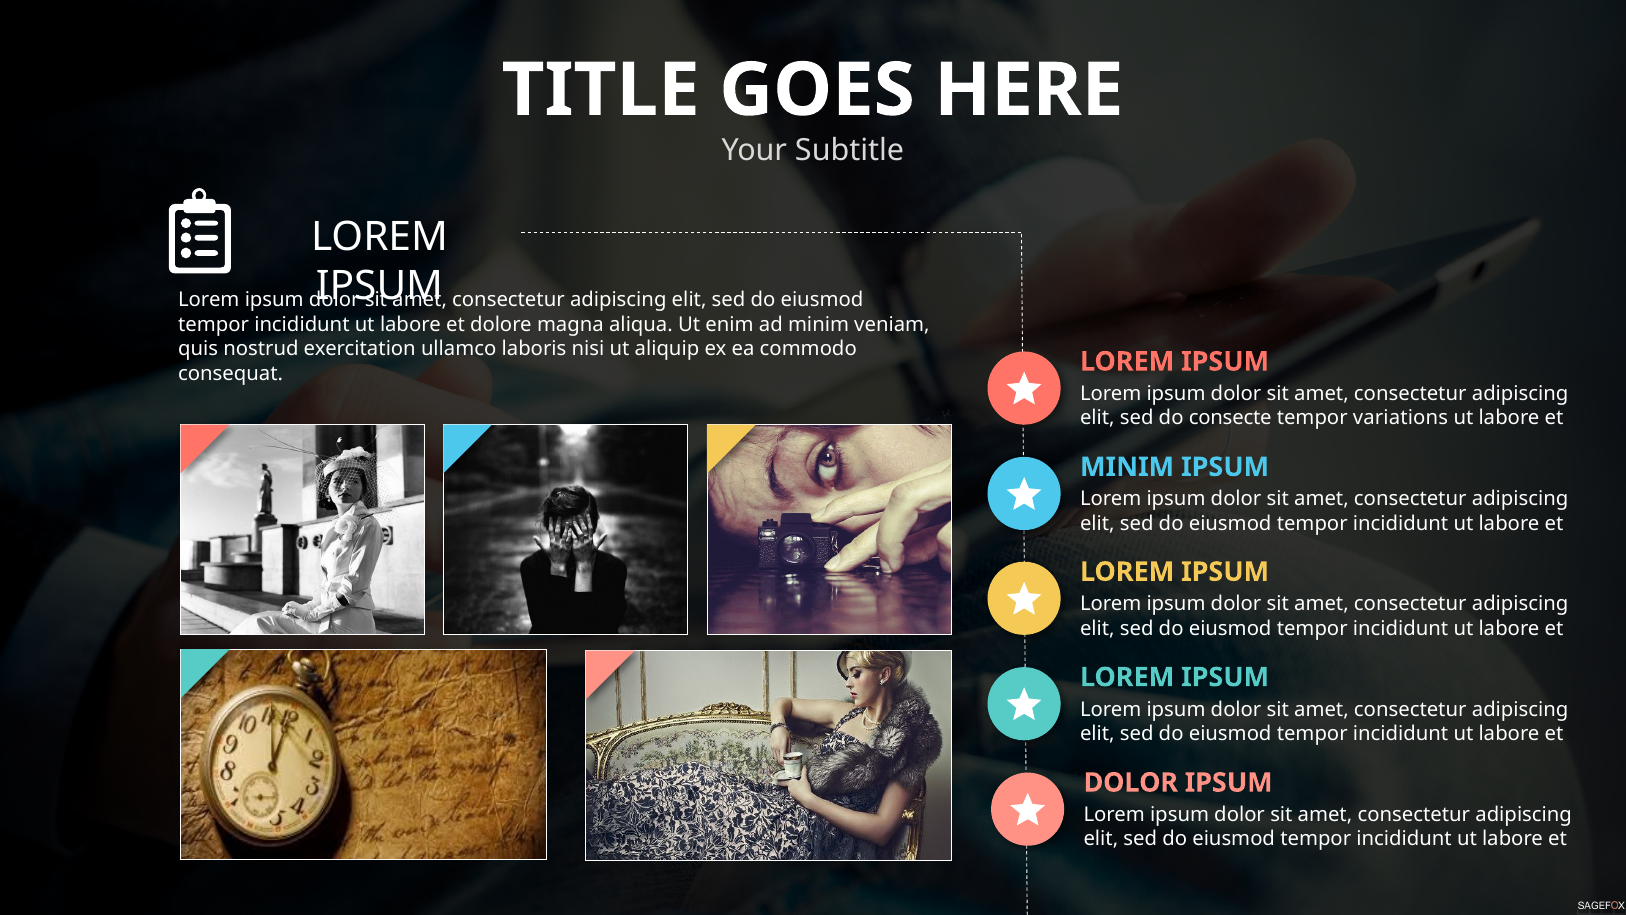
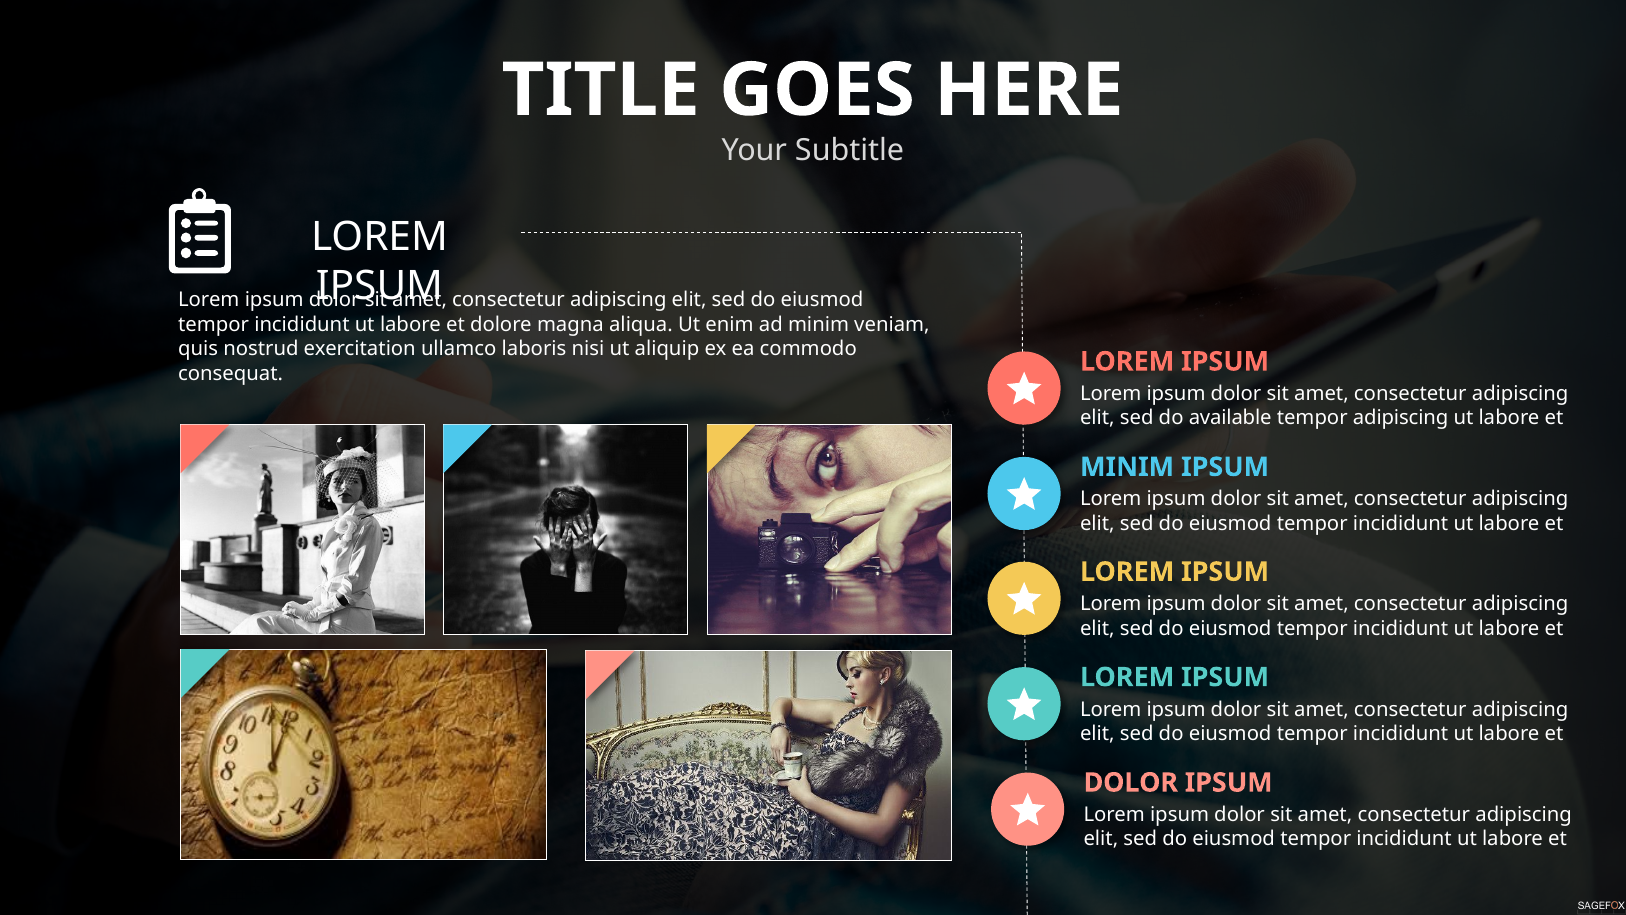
consecte: consecte -> available (1230, 418)
tempor variations: variations -> adipiscing (1401, 418)
